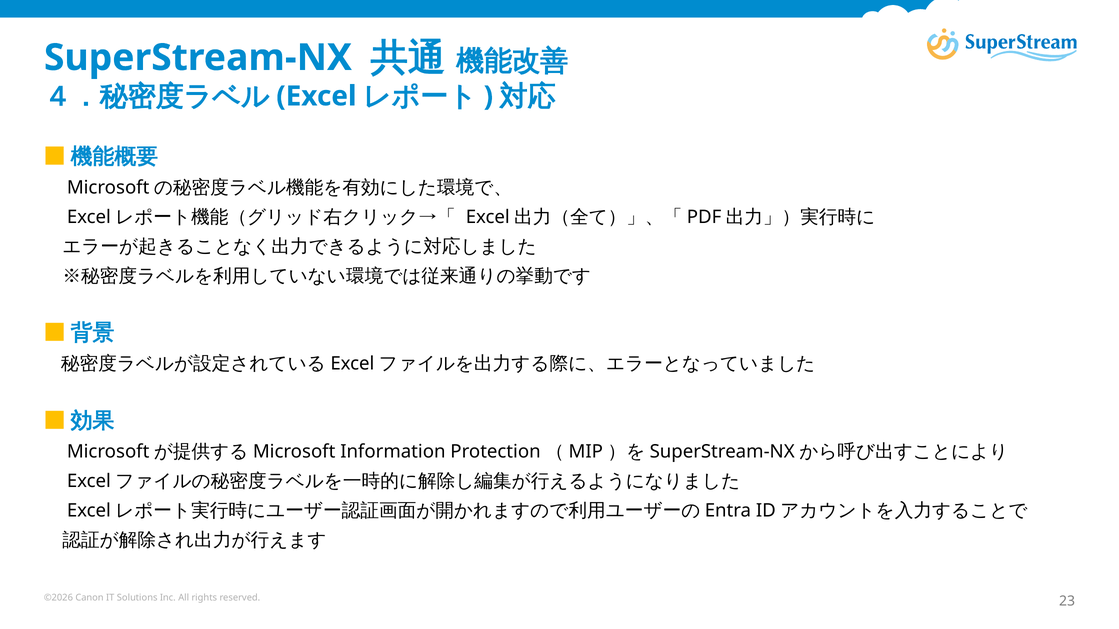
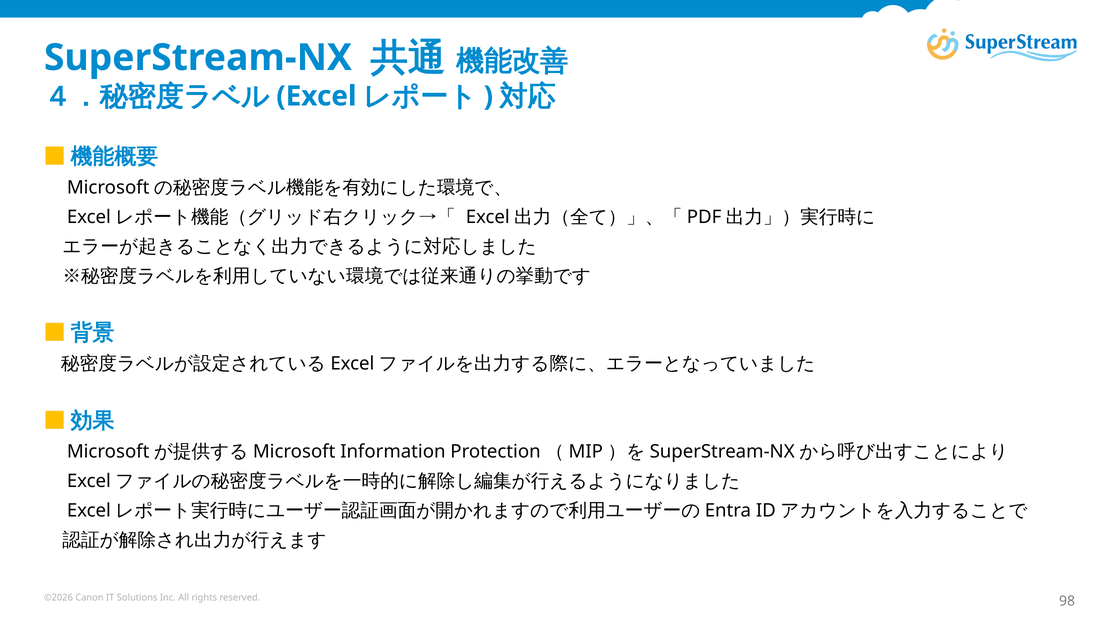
23: 23 -> 98 (1067, 602)
